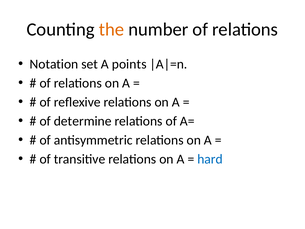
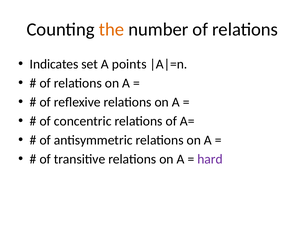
Notation: Notation -> Indicates (54, 64)
determine: determine -> concentric (83, 121)
hard colour: blue -> purple (210, 159)
